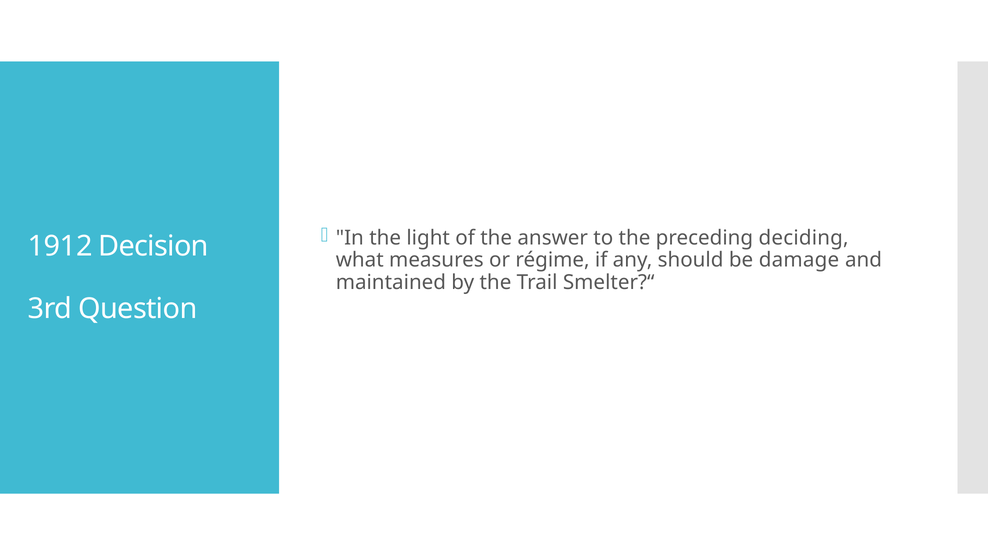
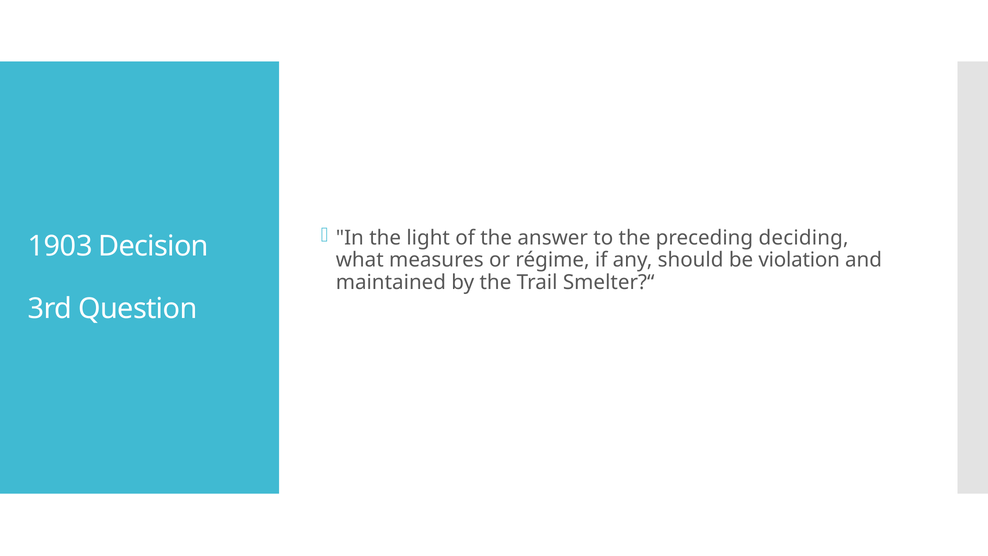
1912: 1912 -> 1903 (60, 246)
damage: damage -> violation (799, 260)
